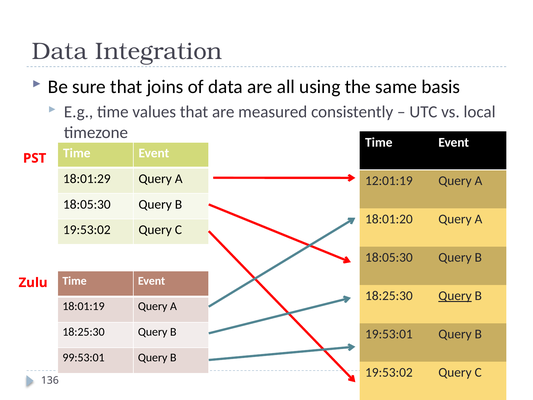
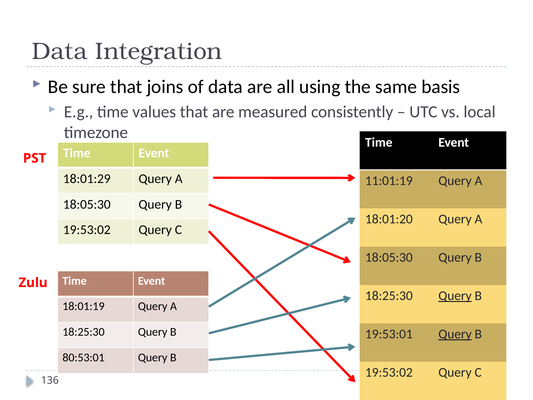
12:01:19: 12:01:19 -> 11:01:19 (389, 181)
Query underline: none -> present (455, 334)
99:53:01: 99:53:01 -> 80:53:01 (84, 357)
